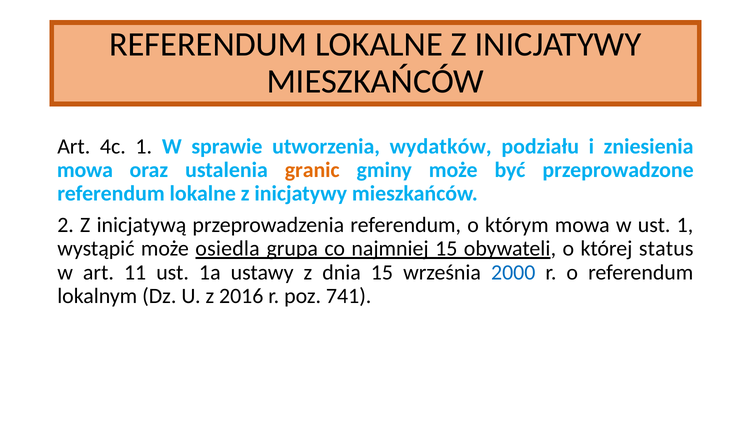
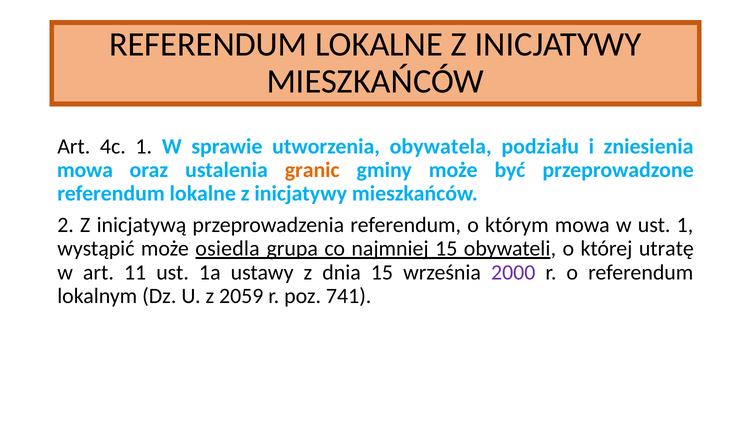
wydatków: wydatków -> obywatela (441, 146)
status: status -> utratę (666, 249)
2000 colour: blue -> purple (513, 273)
2016: 2016 -> 2059 (241, 296)
